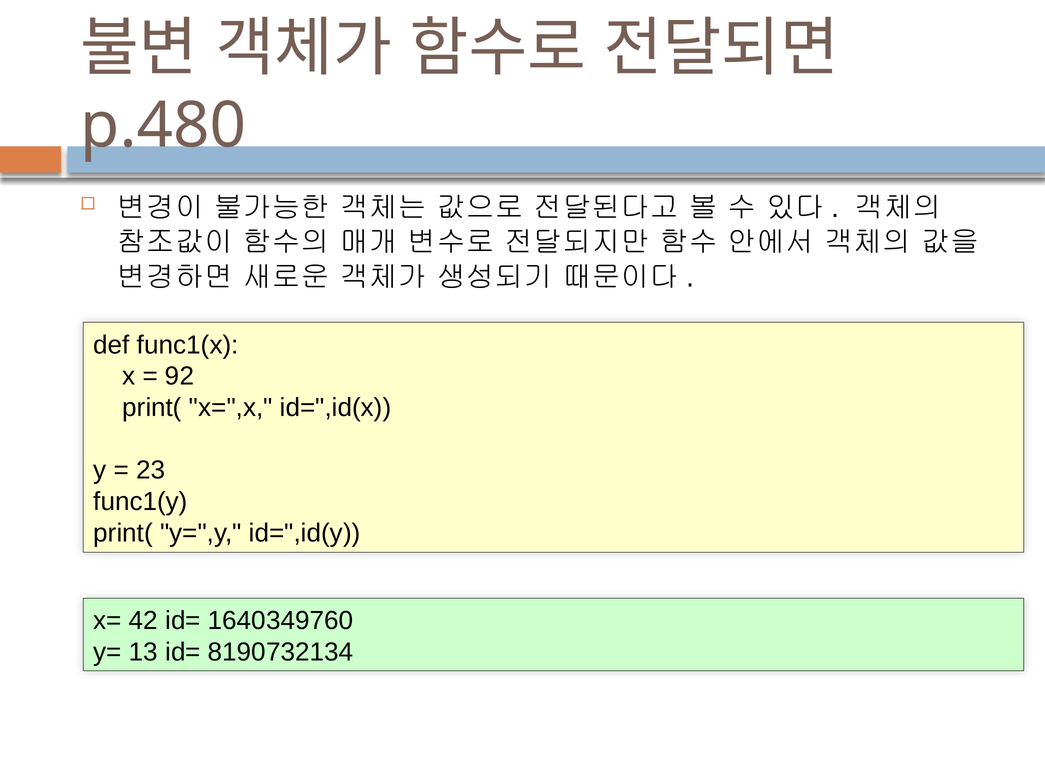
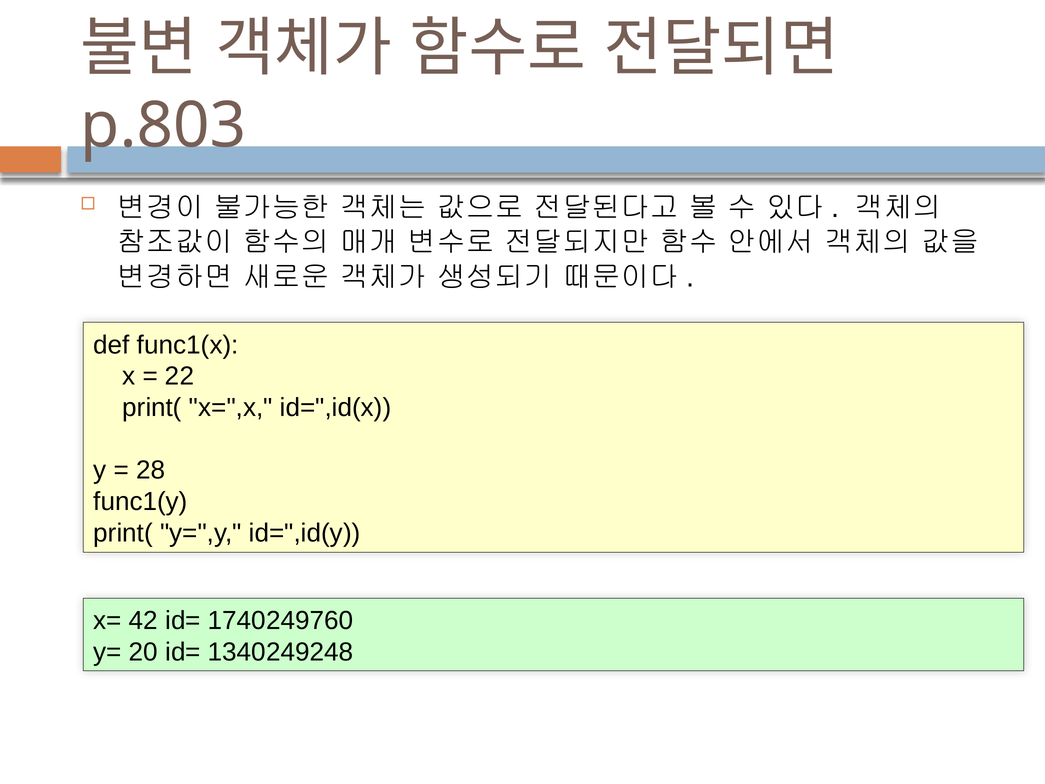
p.480: p.480 -> p.803 (163, 125)
92: 92 -> 22 (179, 376)
23: 23 -> 28 (151, 470)
1640349760: 1640349760 -> 1740249760 (281, 620)
13: 13 -> 20 (143, 652)
8190732134: 8190732134 -> 1340249248 (281, 652)
